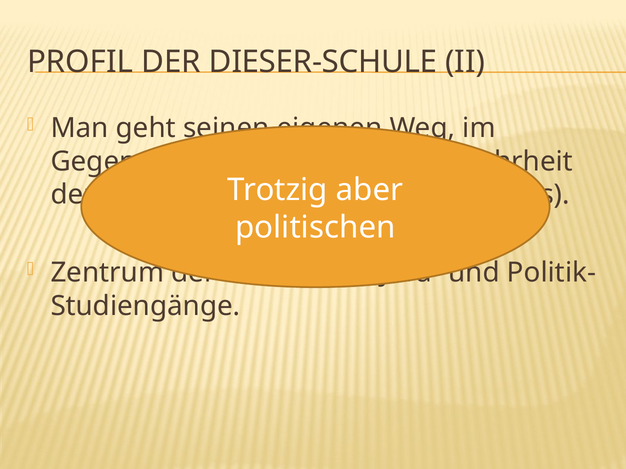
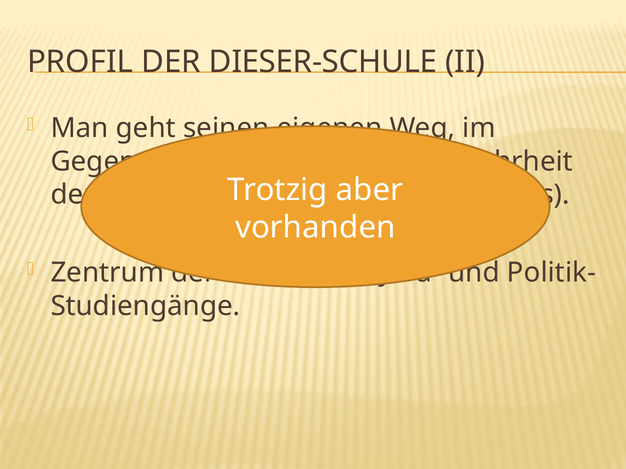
politischen: politischen -> vorhanden (315, 228)
